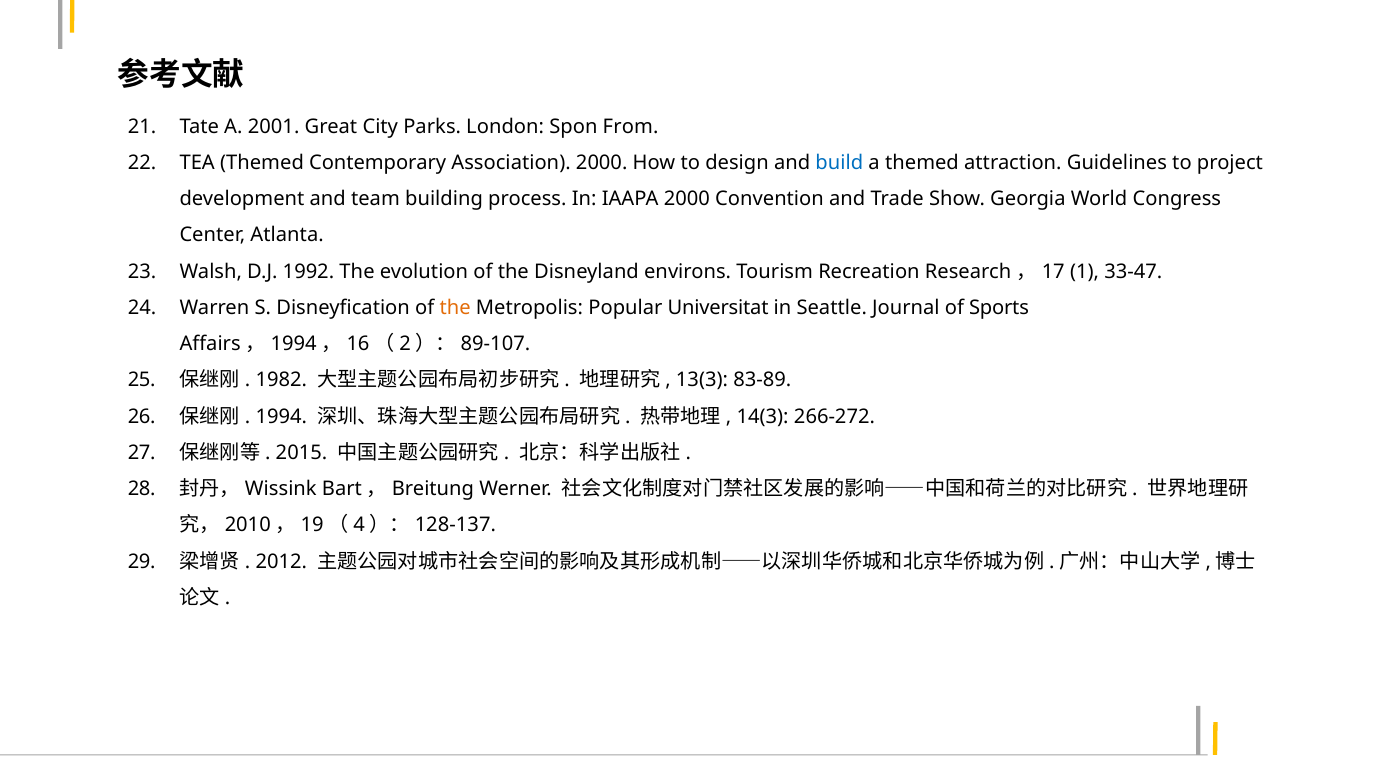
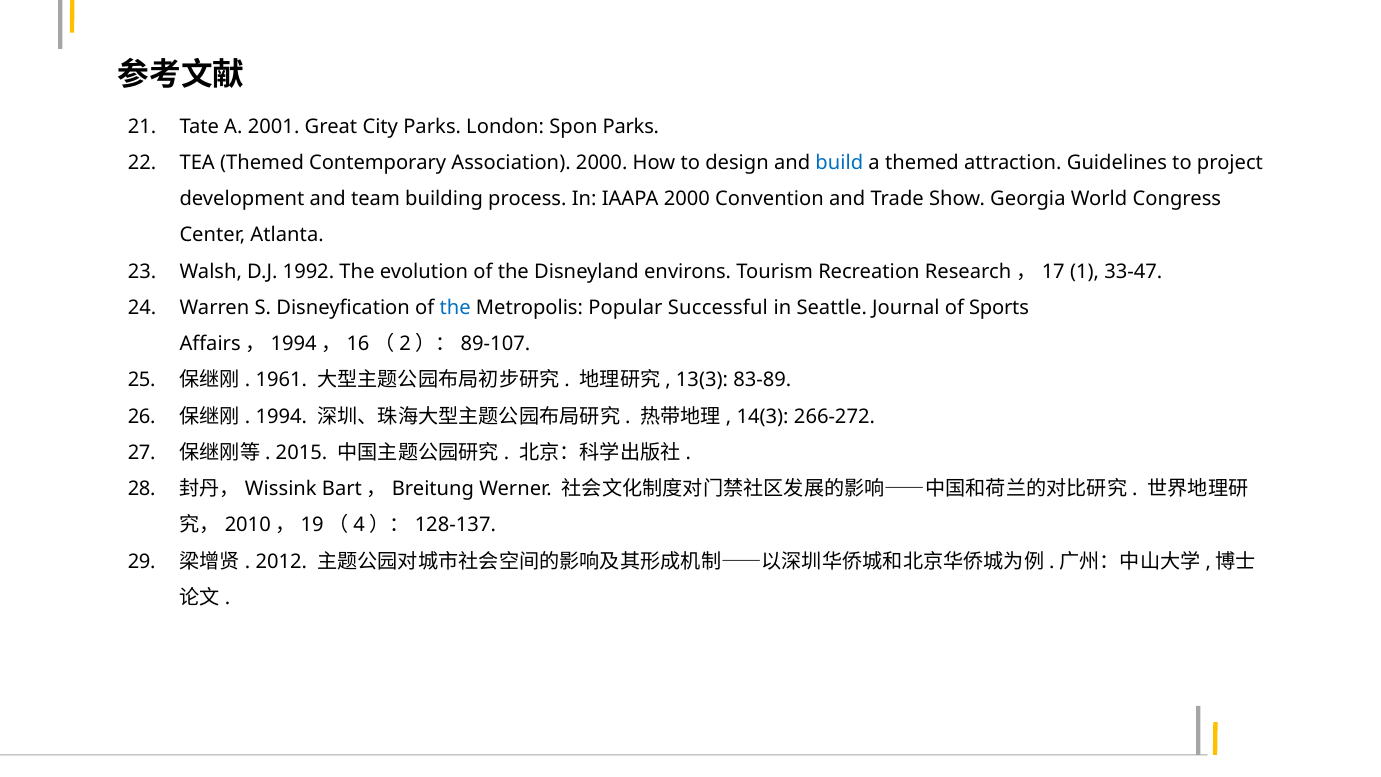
Spon From: From -> Parks (631, 126)
the colour: orange -> blue (455, 308)
Universitat: Universitat -> Successful (718, 308)
1982: 1982 -> 1961 (281, 380)
